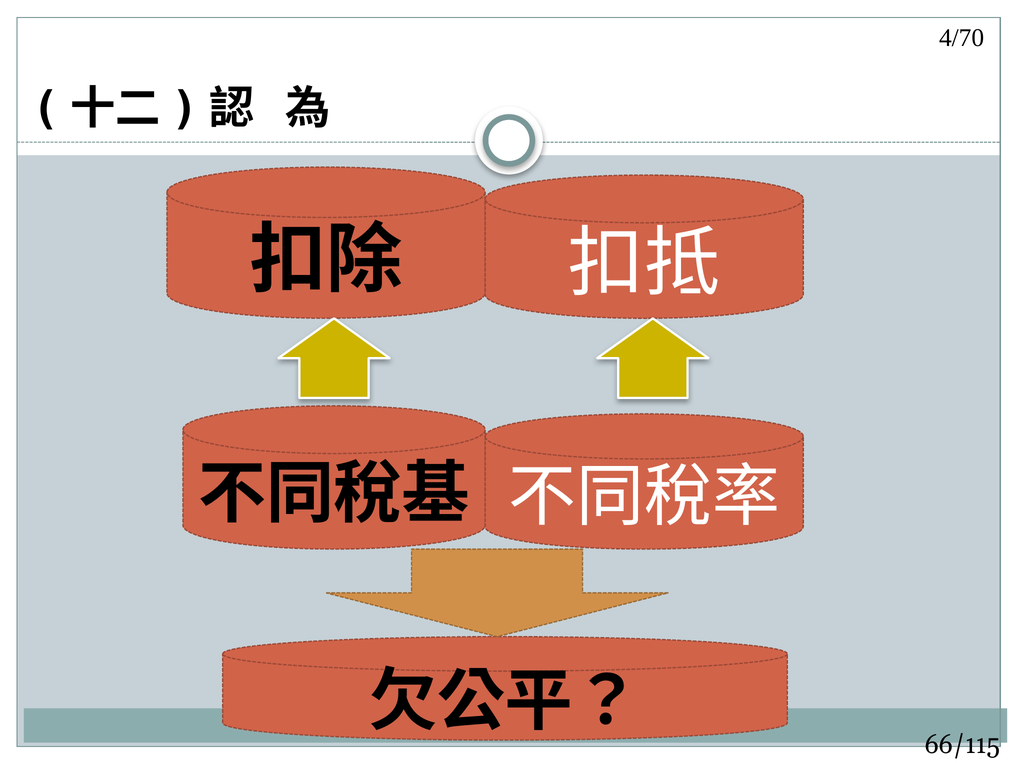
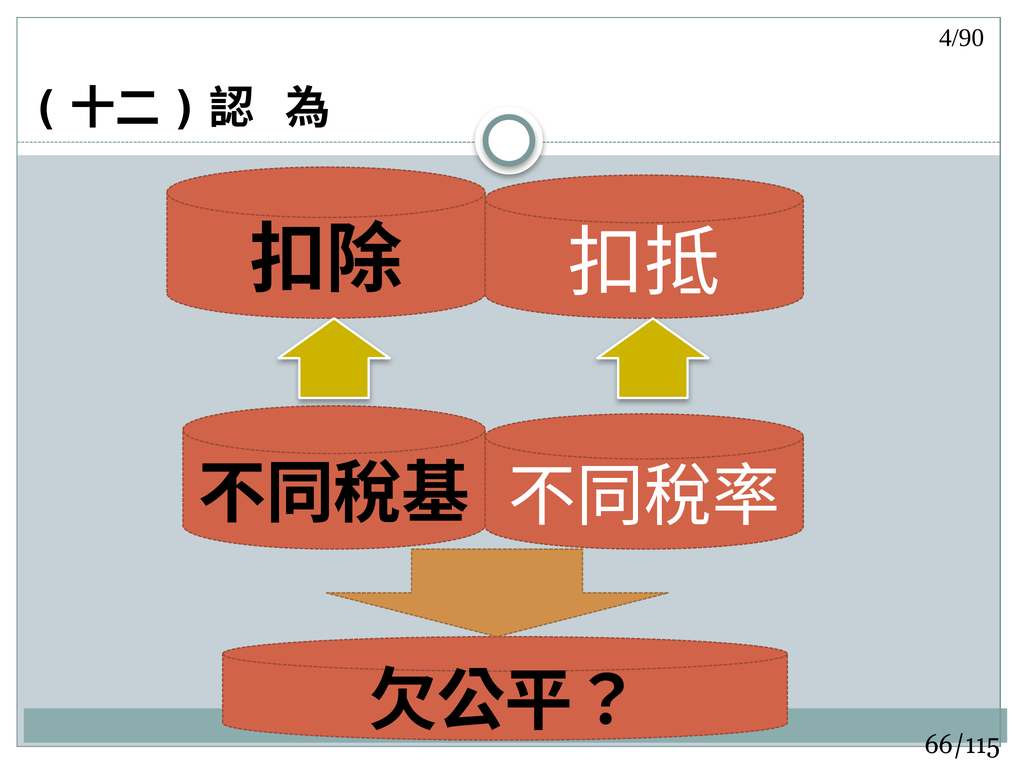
4/70: 4/70 -> 4/90 (962, 38)
